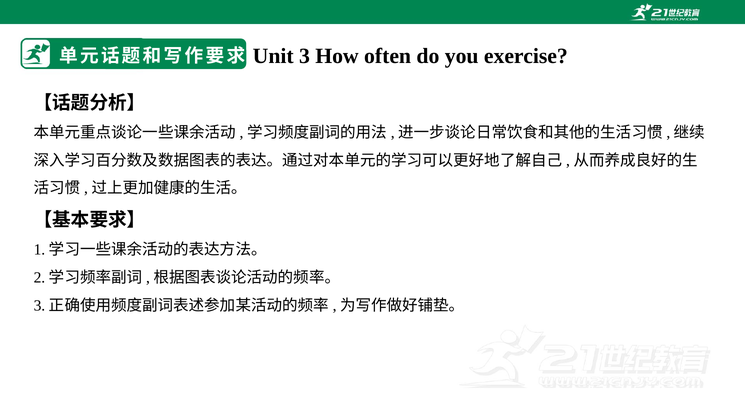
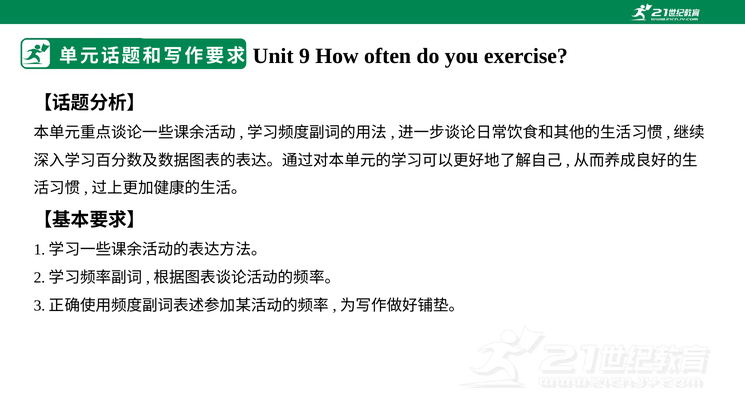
3: 3 -> 9 (305, 56)
